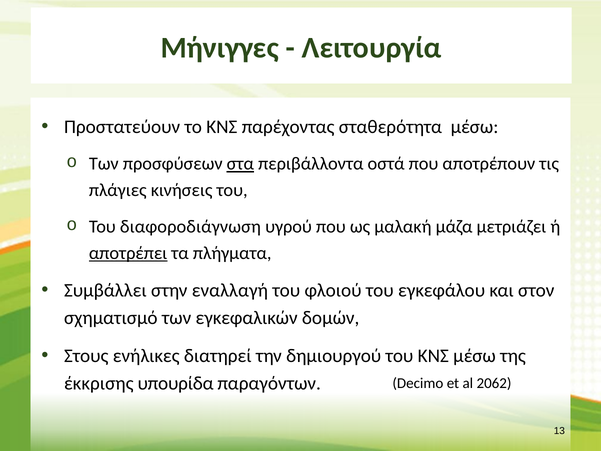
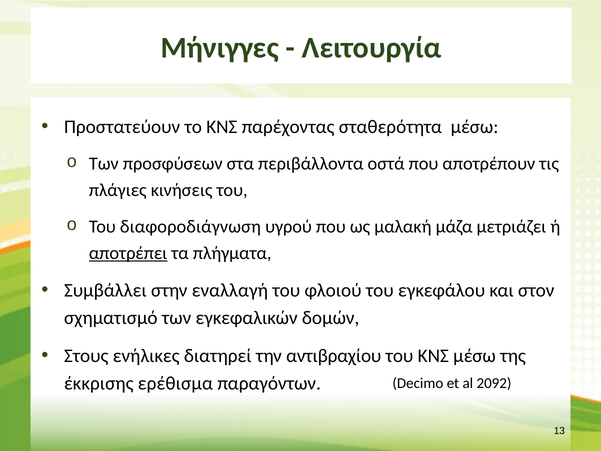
στα underline: present -> none (240, 164)
δημιουργού: δημιουργού -> αντιβραχίου (334, 355)
υπουρίδα: υπουρίδα -> ερέθισμα (175, 383)
2062: 2062 -> 2092 (494, 383)
